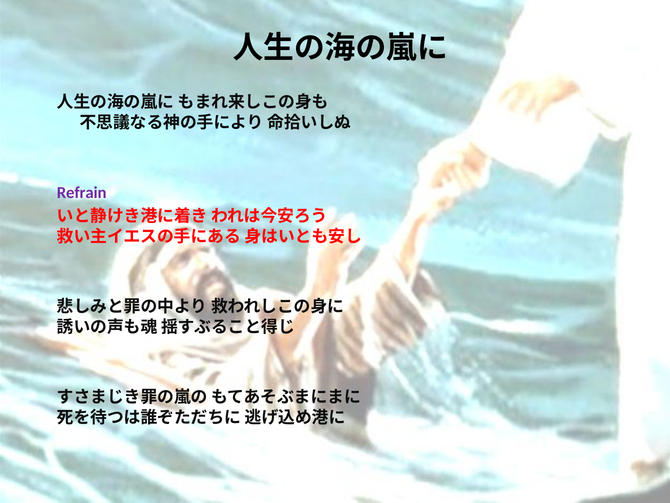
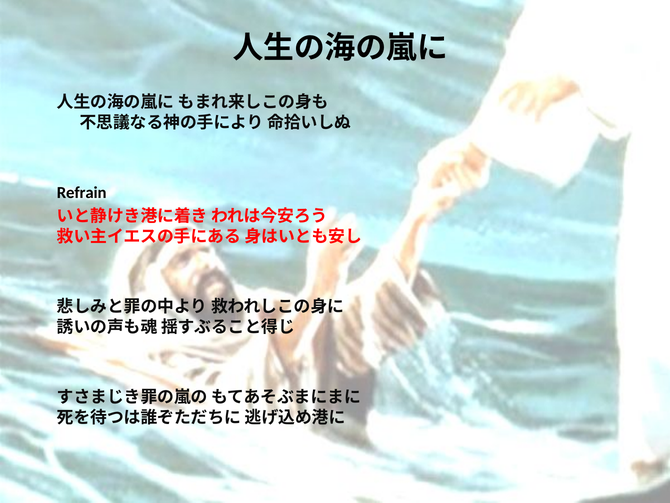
Refrain colour: purple -> black (82, 193)
